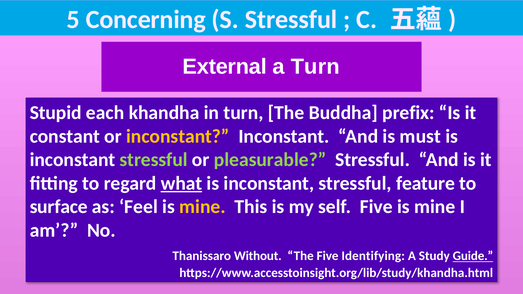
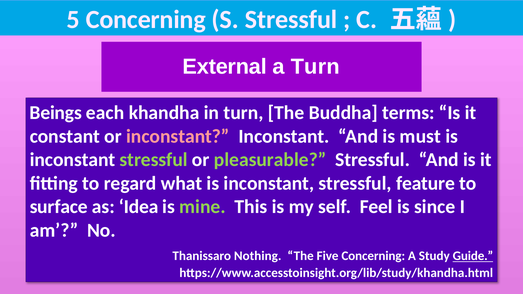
Stupid: Stupid -> Beings (56, 113)
prefix: prefix -> terms (408, 113)
inconstant colour: yellow -> pink (178, 136)
what underline: present -> none (182, 183)
Feel: Feel -> Idea (139, 207)
mine colour: yellow -> light green (202, 207)
self Five: Five -> Feel (376, 207)
mine: mine -> since (435, 207)
Without: Without -> Nothing (258, 256)
Five Identifying: Identifying -> Concerning (373, 256)
